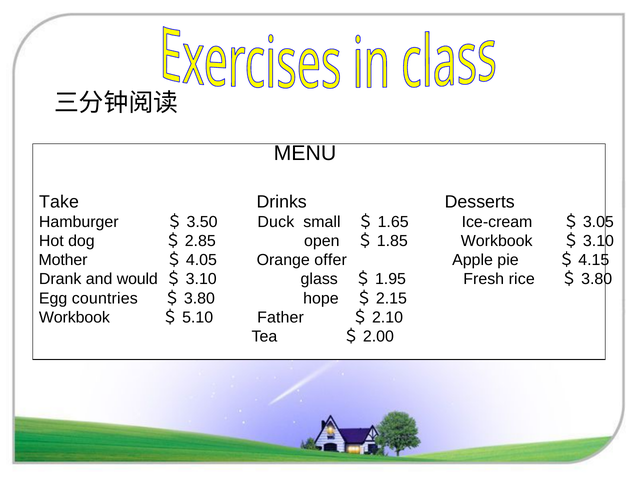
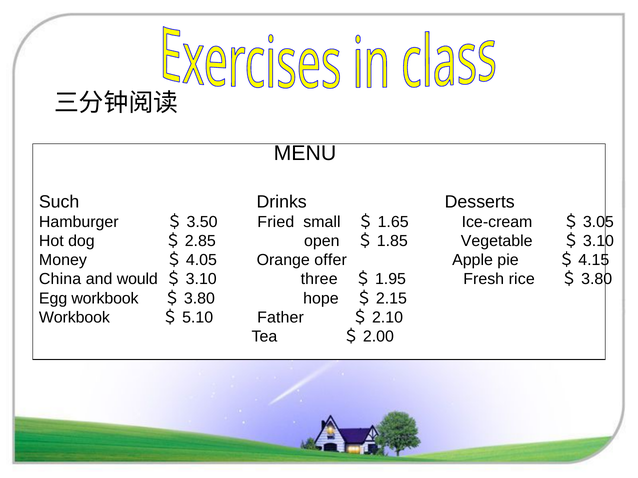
Take: Take -> Such (59, 202)
Duck: Duck -> Fried (276, 222)
＄1.85 Workbook: Workbook -> Vegetable (497, 241)
Mother: Mother -> Money (63, 260)
Drank: Drank -> China (60, 280)
glass: glass -> three (319, 280)
Egg countries: countries -> workbook (105, 299)
